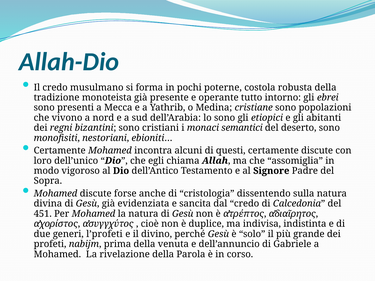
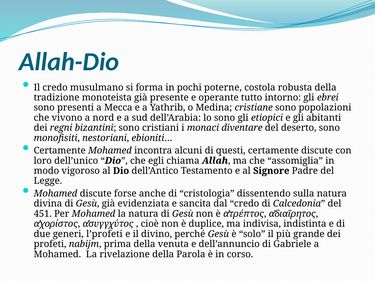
semantici: semantici -> diventare (242, 128)
Sopra: Sopra -> Legge (48, 181)
